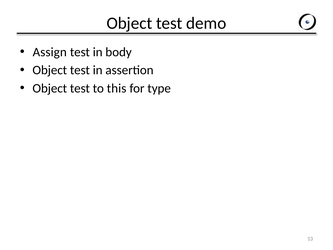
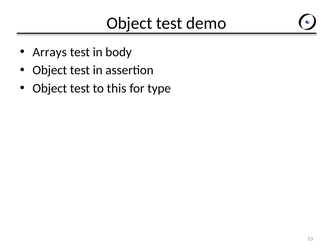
Assign: Assign -> Arrays (50, 52)
